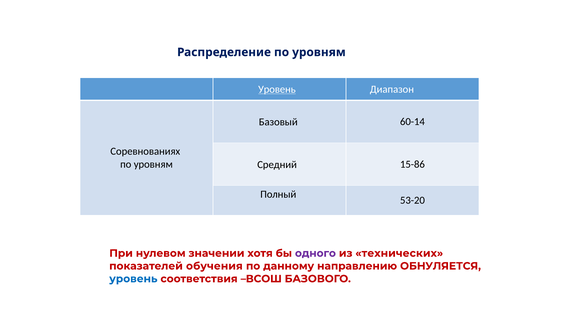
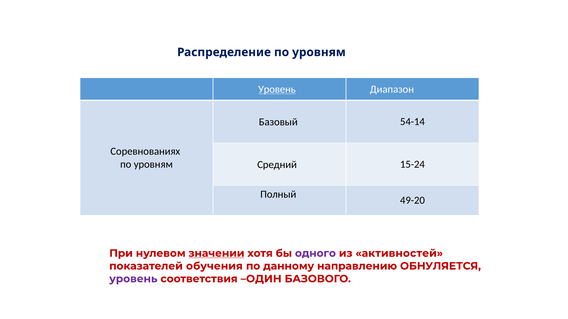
60-14: 60-14 -> 54-14 (412, 122)
15-86: 15-86 -> 15-24 (412, 165)
53-20: 53-20 -> 49-20 (412, 201)
значении underline: none -> present (216, 254)
технических: технических -> активностей (399, 254)
уровень colour: blue -> purple (133, 279)
ВСОШ: ВСОШ -> ОДИН (261, 279)
